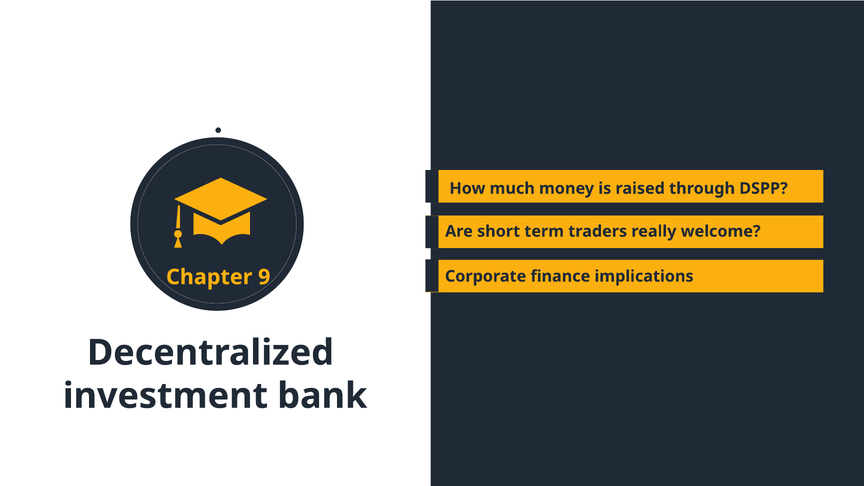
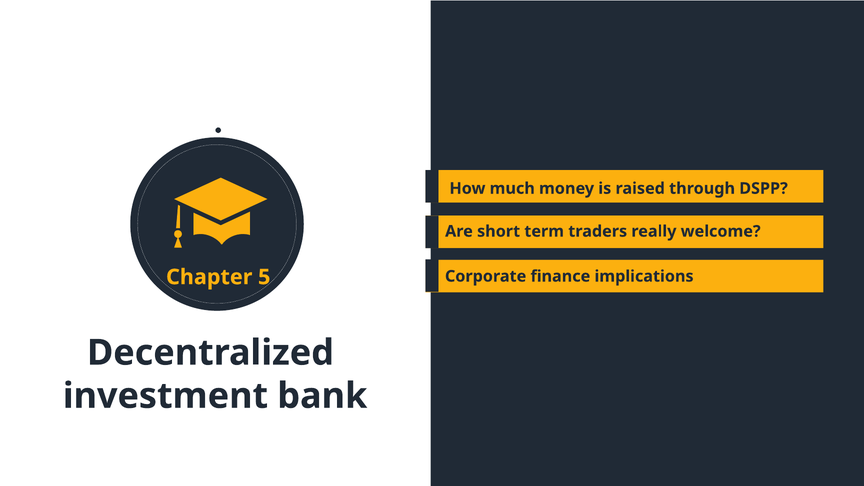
9: 9 -> 5 (264, 277)
